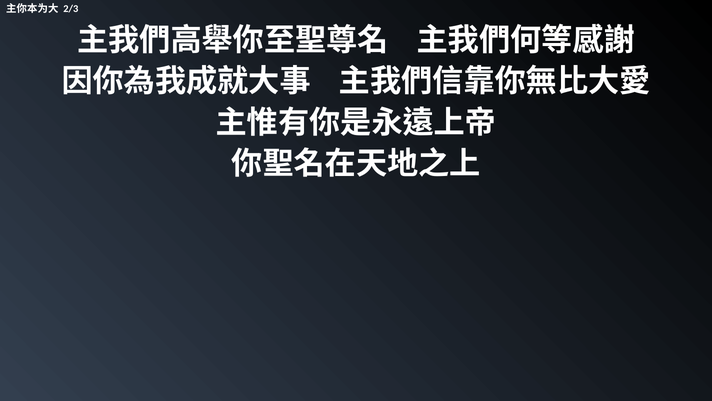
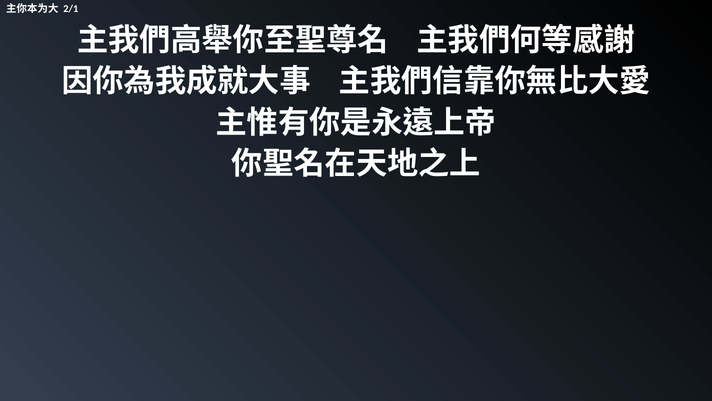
2/3: 2/3 -> 2/1 (71, 9)
